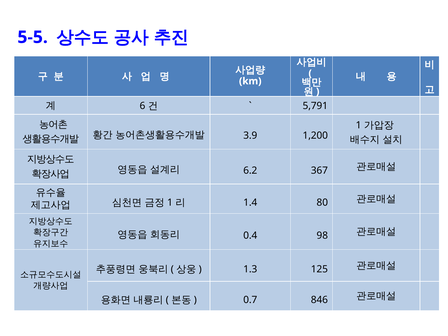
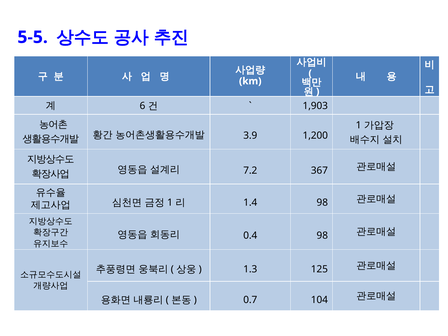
5,791: 5,791 -> 1,903 (315, 106)
6.2: 6.2 -> 7.2 (250, 171)
1.4 80: 80 -> 98 (322, 203)
846: 846 -> 104 (319, 300)
